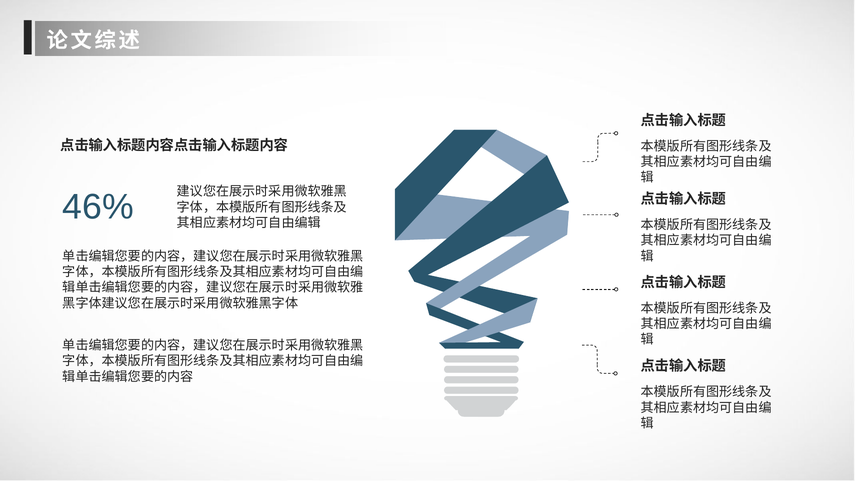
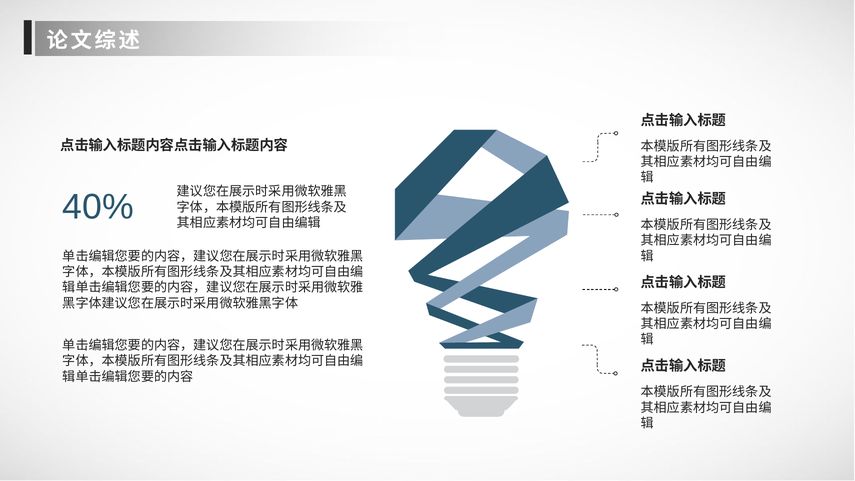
46%: 46% -> 40% (98, 207)
